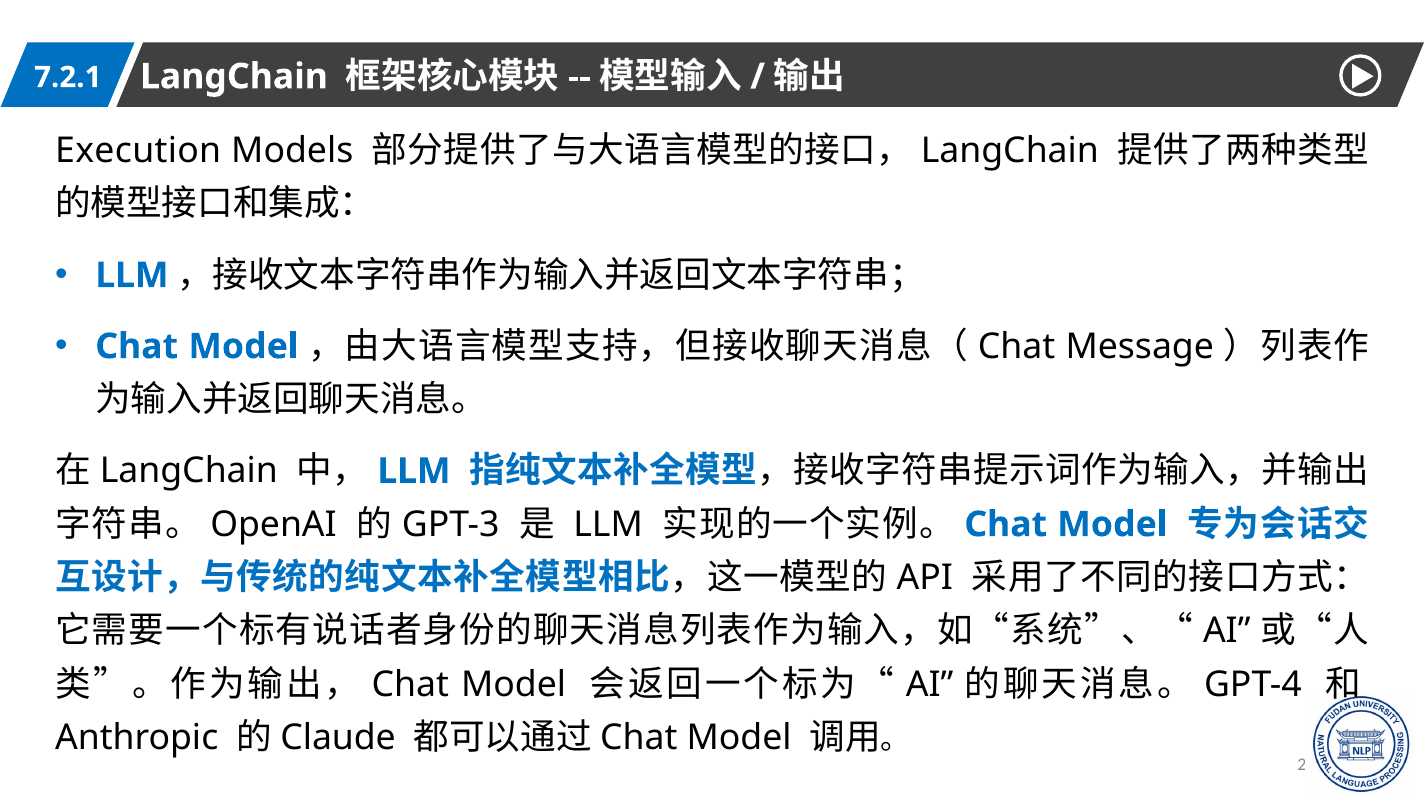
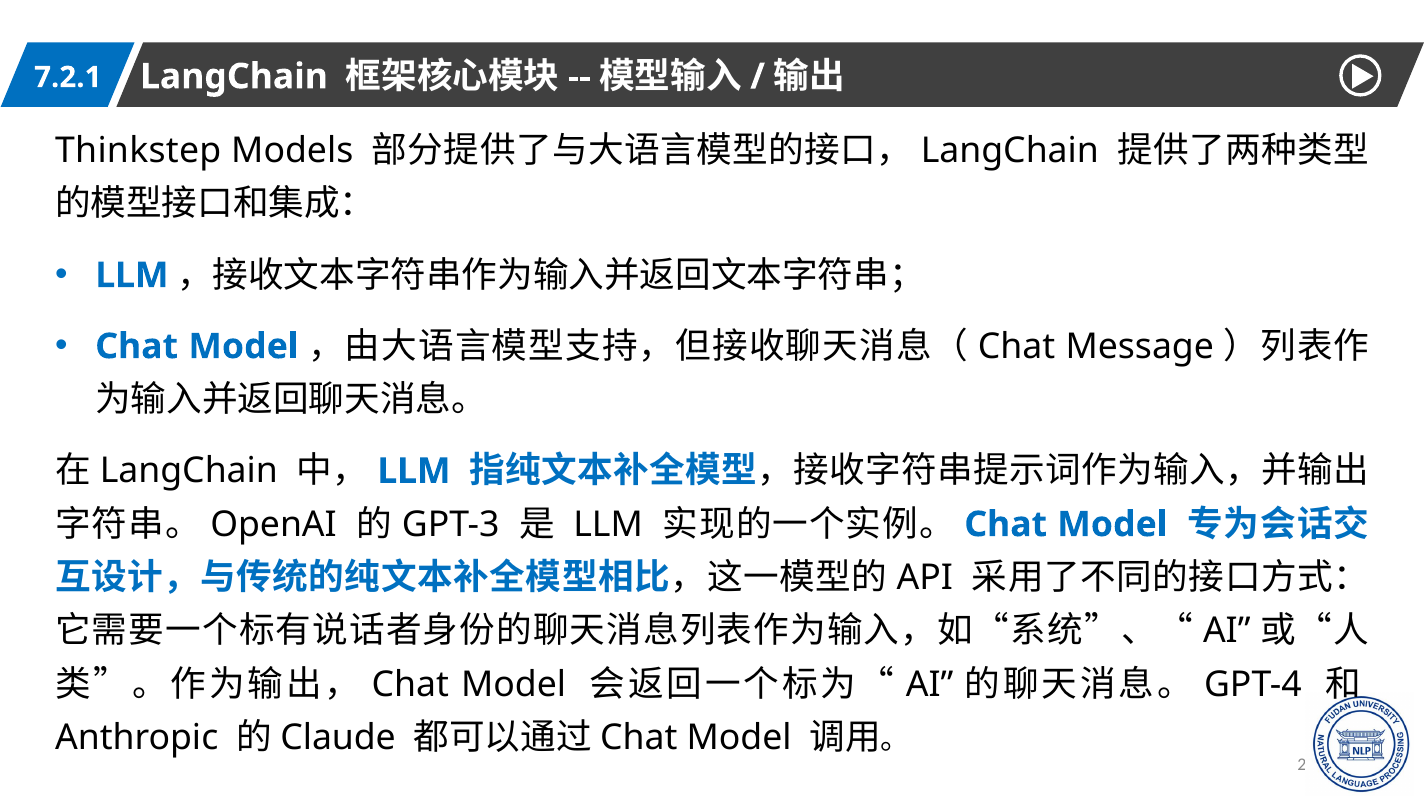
Execution: Execution -> Thinkstep (138, 151)
